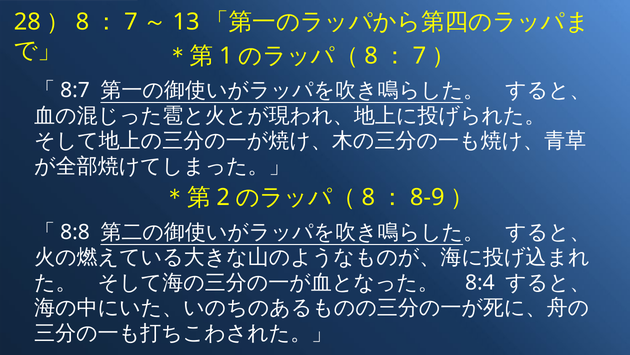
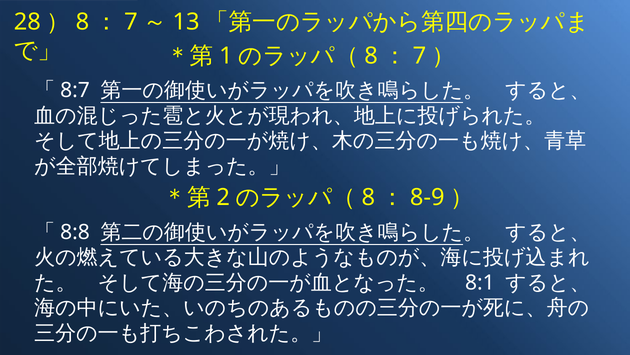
8:4: 8:4 -> 8:1 (480, 282)
